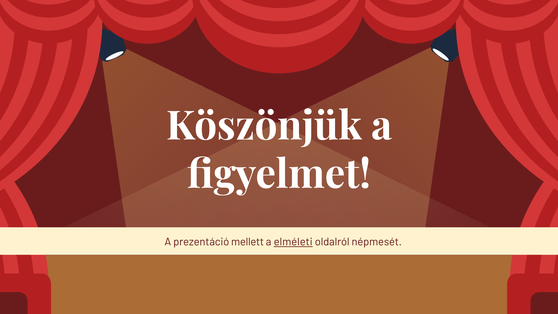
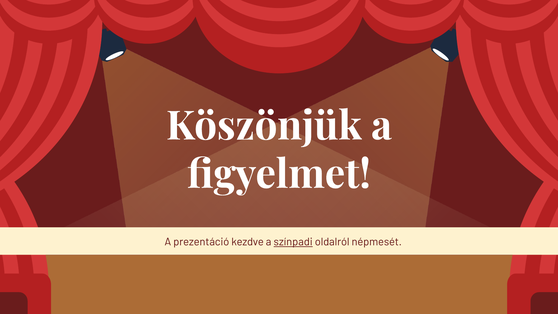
mellett: mellett -> kezdve (248, 242)
elméleti: elméleti -> színpadi (293, 242)
